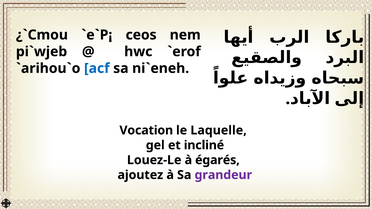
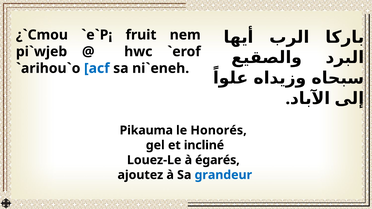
ceos: ceos -> fruit (141, 35)
Vocation: Vocation -> Pikauma (146, 130)
Laquelle: Laquelle -> Honorés (219, 130)
grandeur colour: purple -> blue (223, 175)
